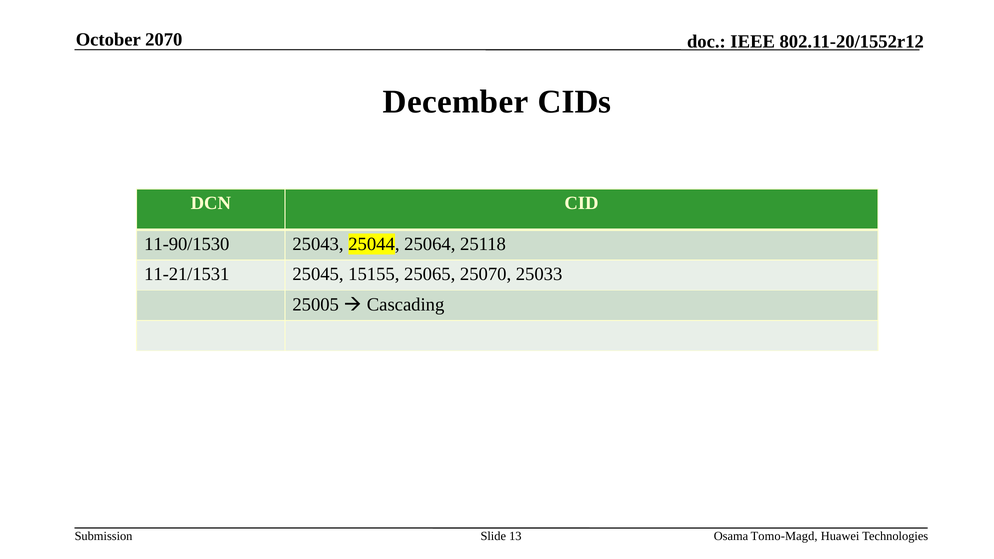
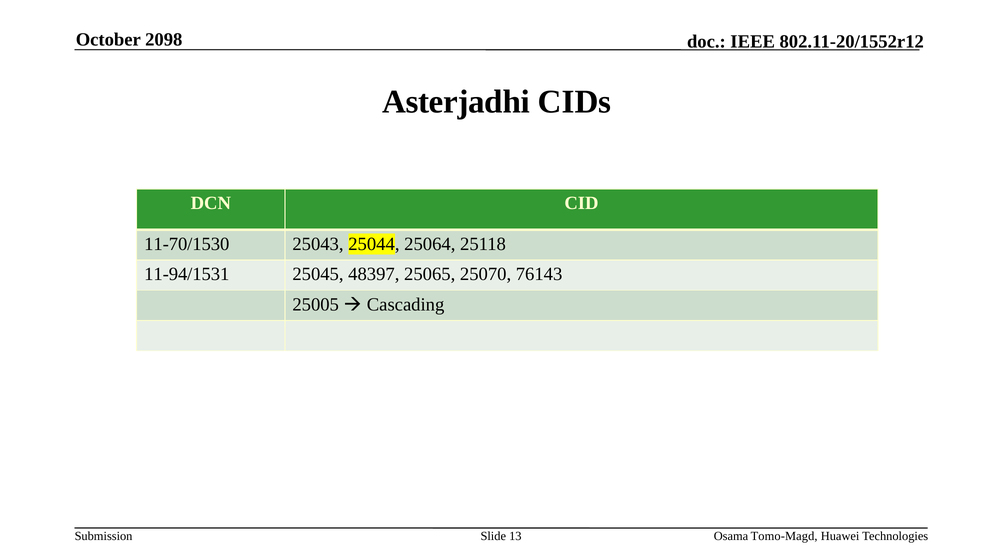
2070: 2070 -> 2098 (164, 40)
December: December -> Asterjadhi (456, 102)
11-90/1530: 11-90/1530 -> 11-70/1530 (187, 244)
11-21/1531: 11-21/1531 -> 11-94/1531 (187, 274)
15155: 15155 -> 48397 (374, 274)
25033: 25033 -> 76143 (539, 274)
